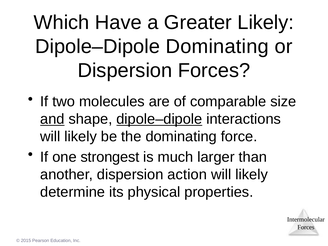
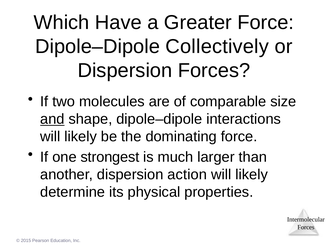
Greater Likely: Likely -> Force (266, 22)
Dipole–Dipole Dominating: Dominating -> Collectively (217, 46)
dipole–dipole underline: present -> none (159, 119)
